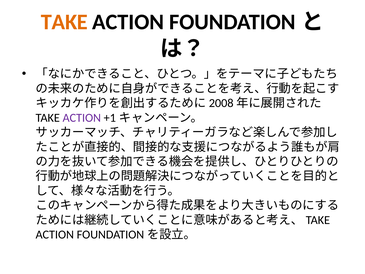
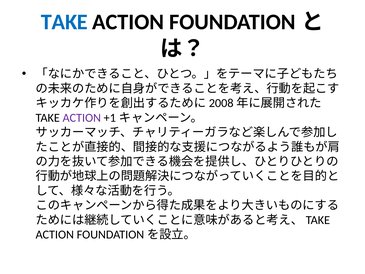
TAKE colour: orange -> blue (64, 22)
